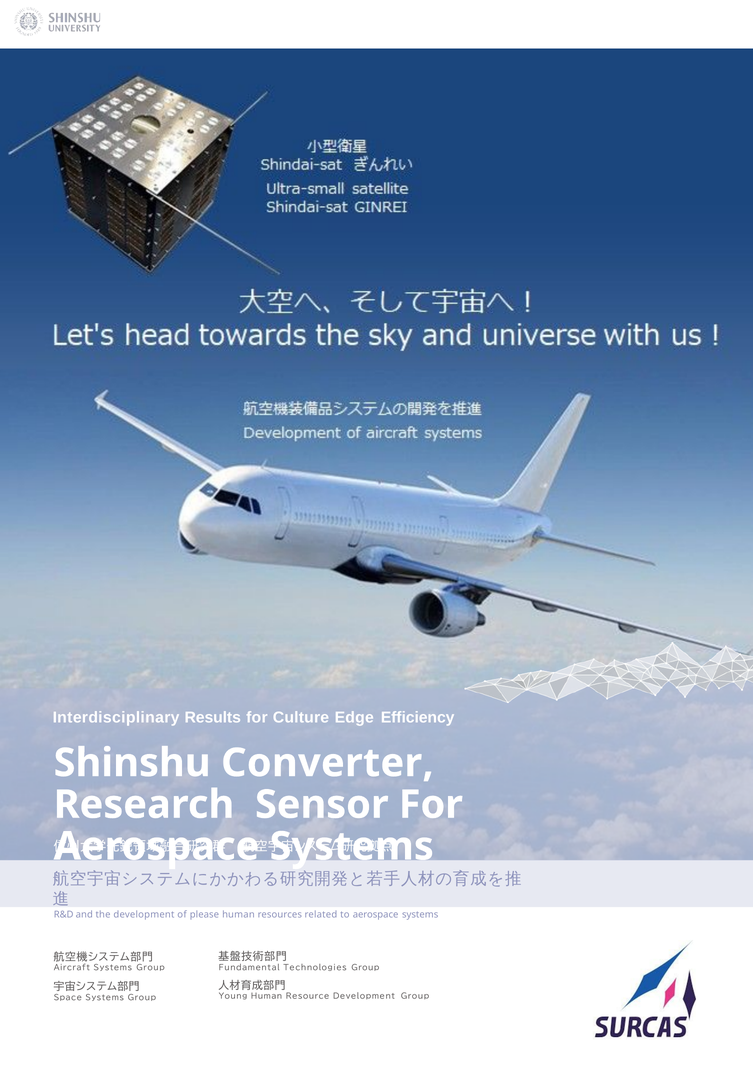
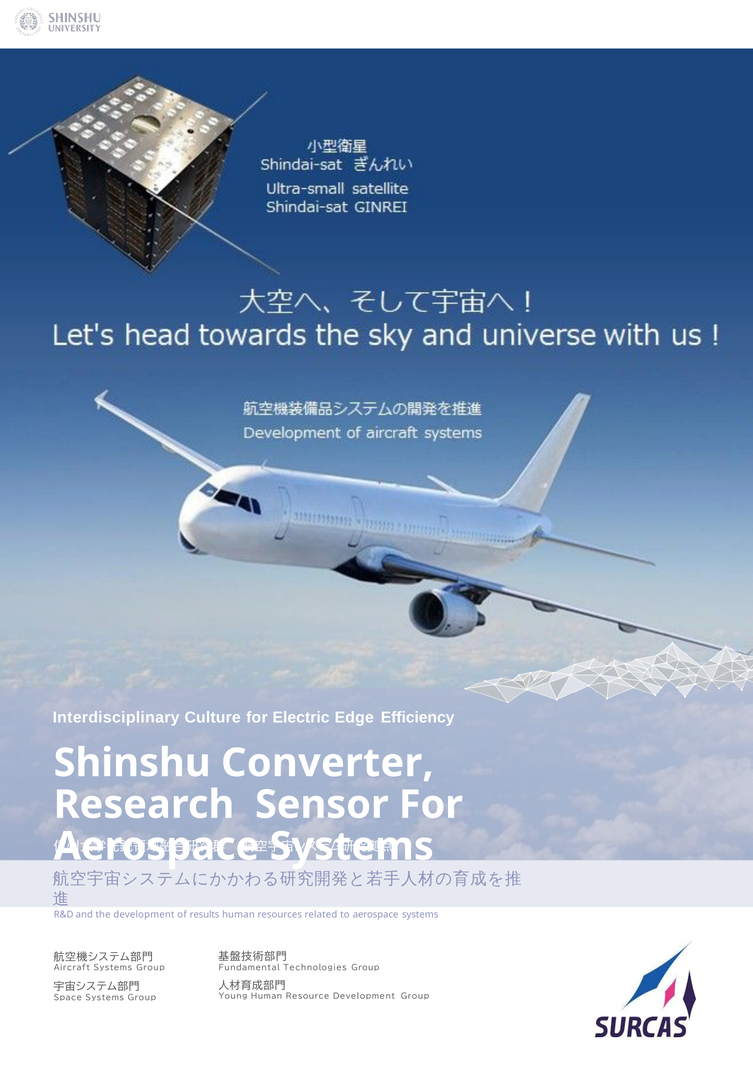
Results: Results -> Culture (213, 718)
Culture: Culture -> Electric (301, 718)
please: please -> results (205, 915)
